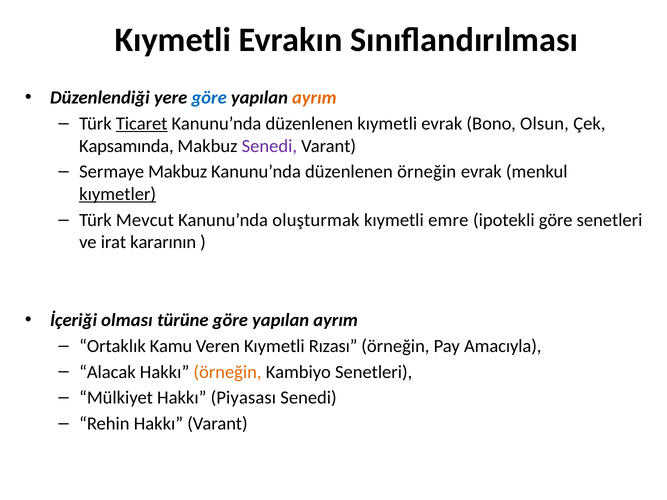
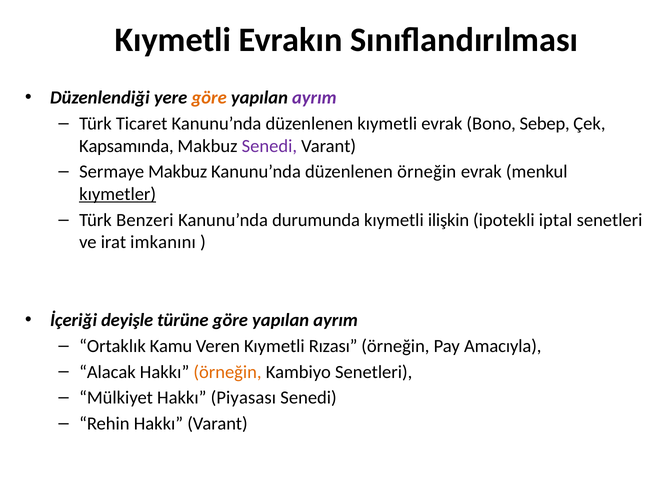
göre colour: blue -> orange (209, 98)
ayrım colour: orange -> purple (314, 98)
Ticaret underline: present -> none (142, 124)
Olsun: Olsun -> Sebep (545, 124)
Mevcut: Mevcut -> Benzeri (145, 220)
oluşturmak: oluşturmak -> durumunda (316, 220)
emre: emre -> ilişkin (449, 220)
ipotekli göre: göre -> iptal (556, 220)
kararının: kararının -> imkanını (163, 242)
olması: olması -> deyişle (127, 320)
